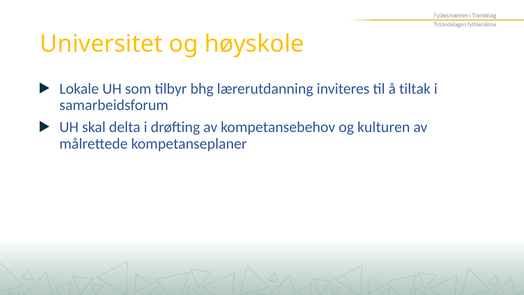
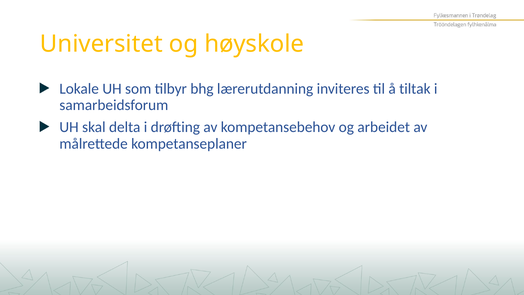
kulturen: kulturen -> arbeidet (384, 127)
